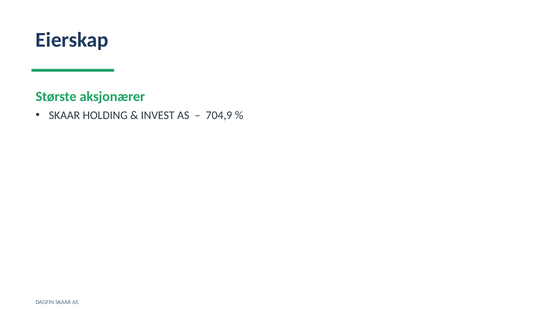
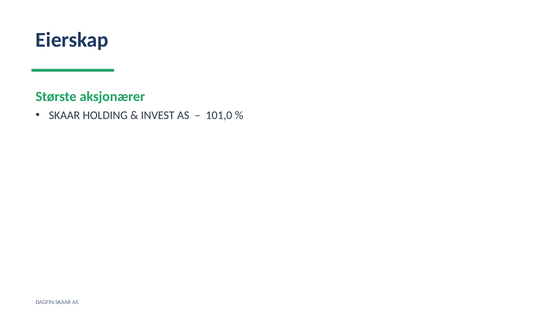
704,9: 704,9 -> 101,0 (219, 115)
